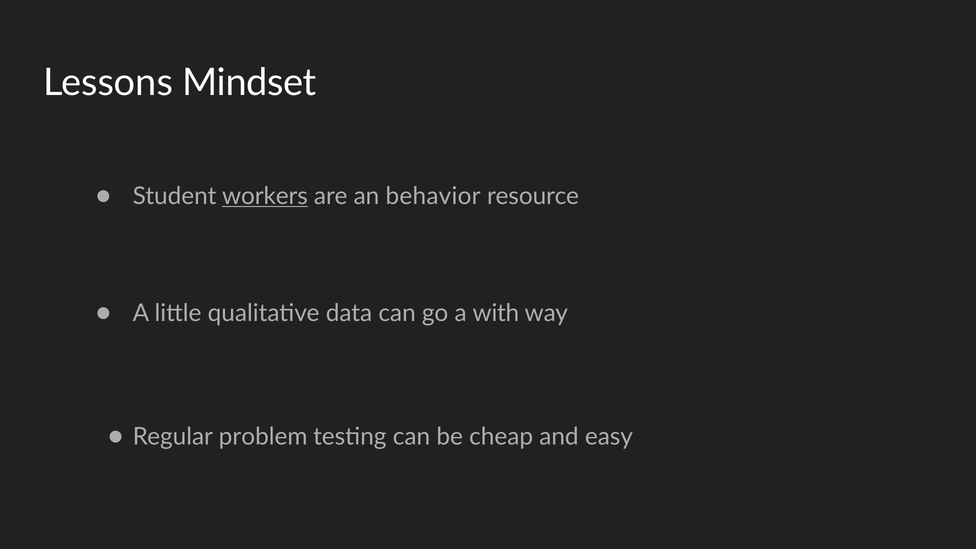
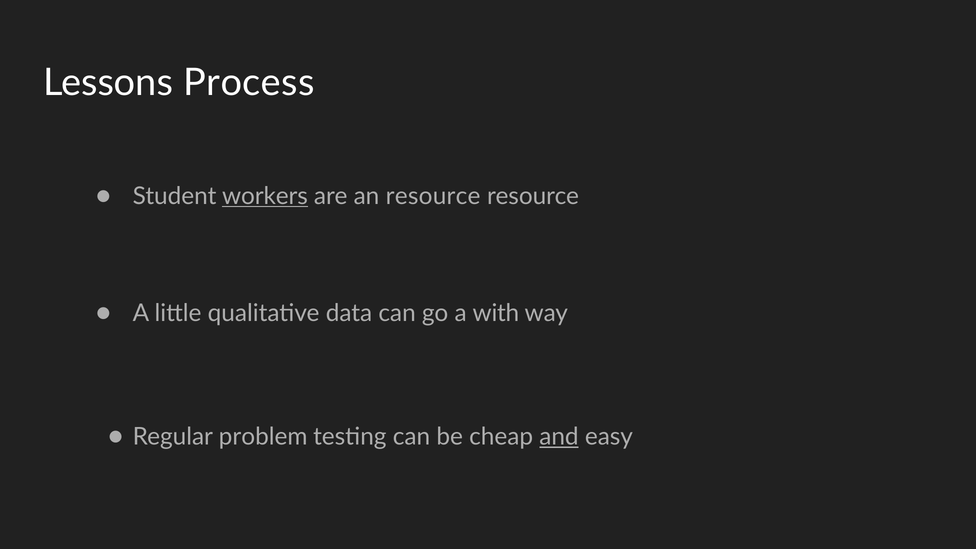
Mindset: Mindset -> Process (249, 83)
an behavior: behavior -> resource (433, 196)
and underline: none -> present (559, 437)
